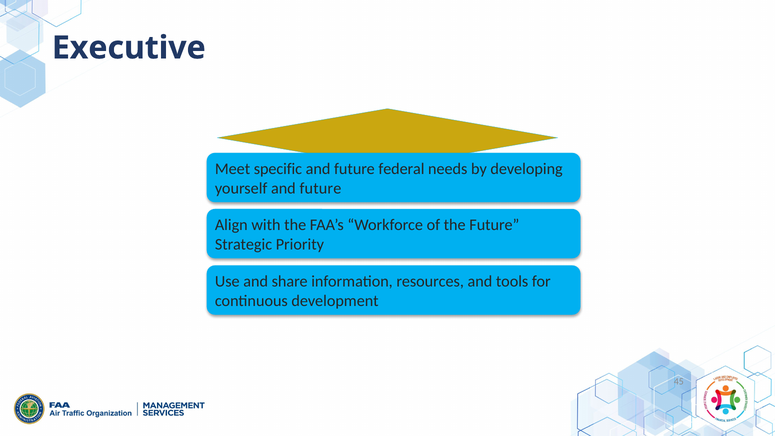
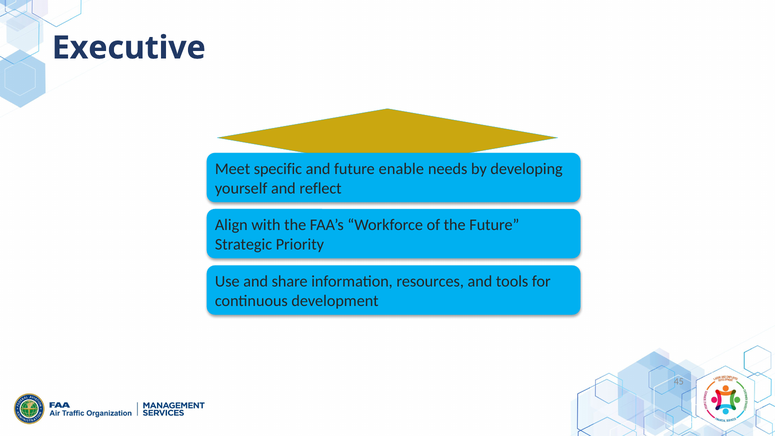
federal: federal -> enable (401, 169)
yourself and future: future -> reflect (321, 188)
